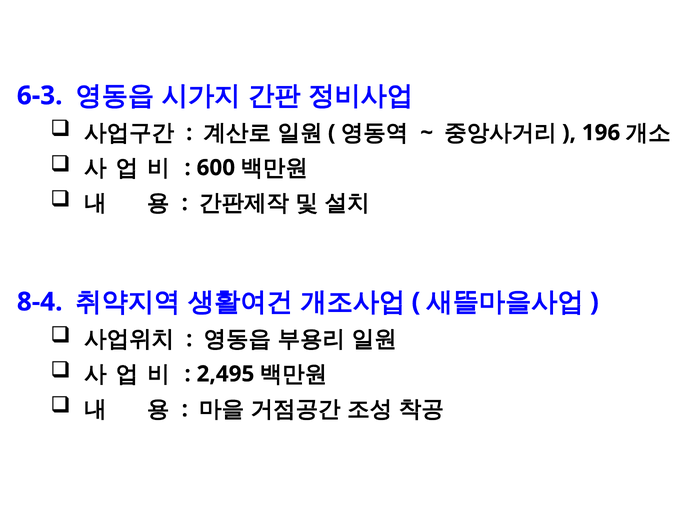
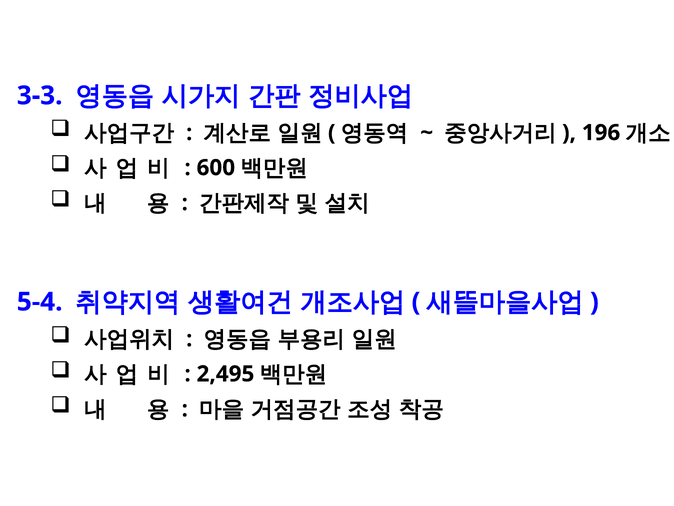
6-3: 6-3 -> 3-3 (40, 96)
8-4: 8-4 -> 5-4 (40, 302)
